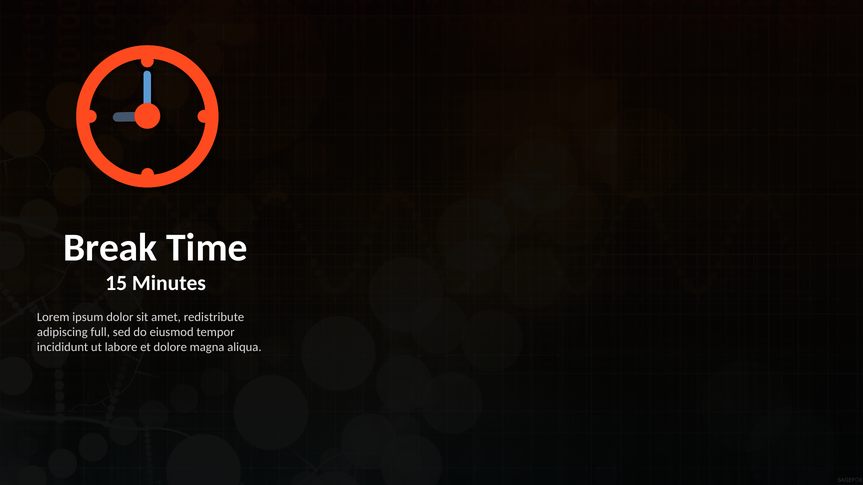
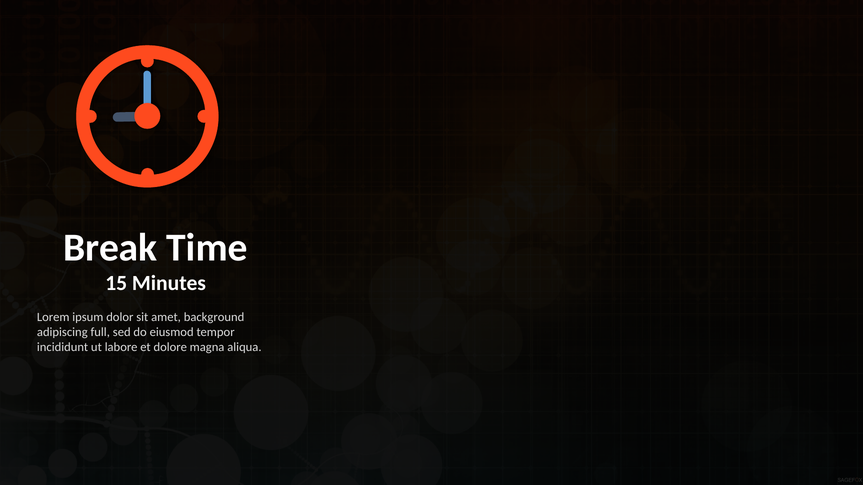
redistribute: redistribute -> background (214, 317)
